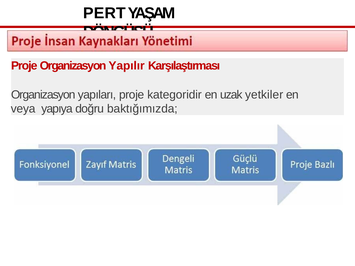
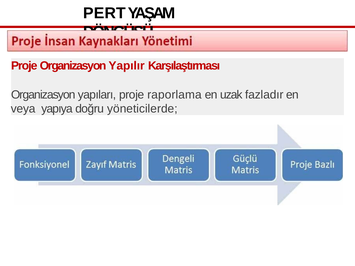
kategoridir: kategoridir -> raporlama (174, 95)
yetkiler: yetkiler -> fazladır (264, 95)
baktığımızda: baktığımızda -> yöneticilerde (142, 109)
